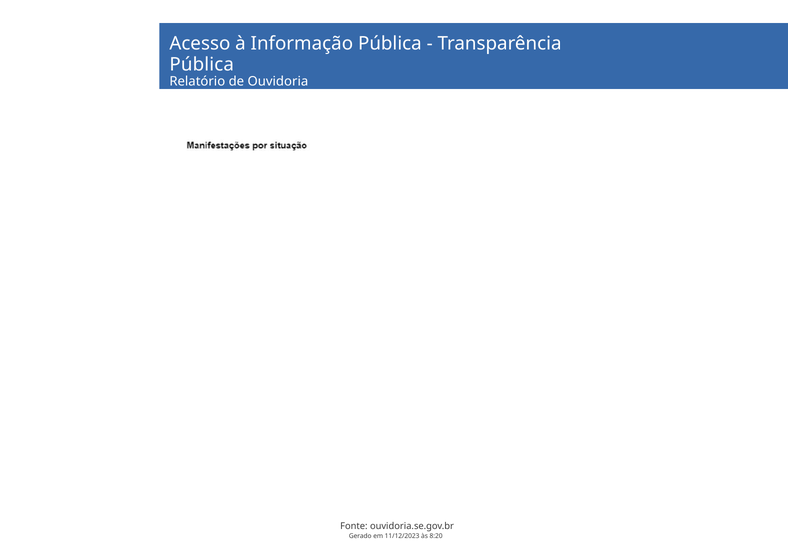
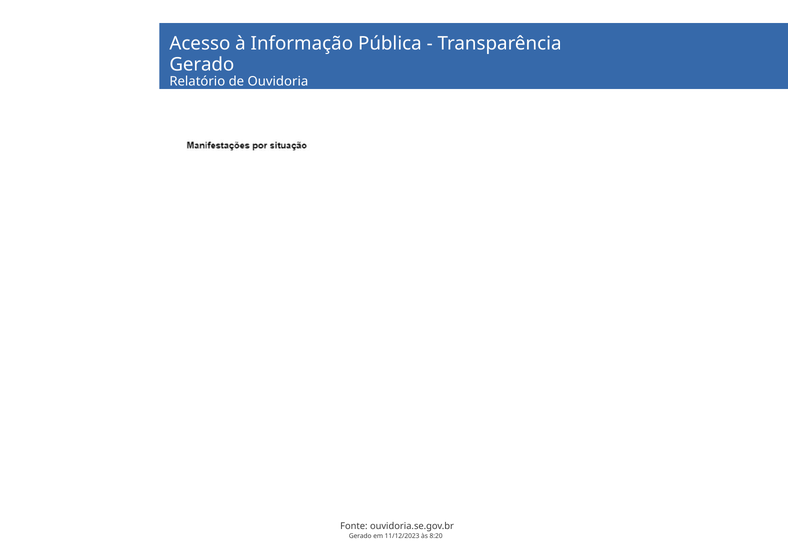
Pública: Pública -> Gerado (202, 64)
